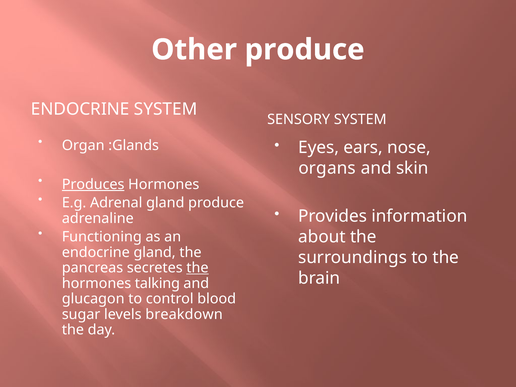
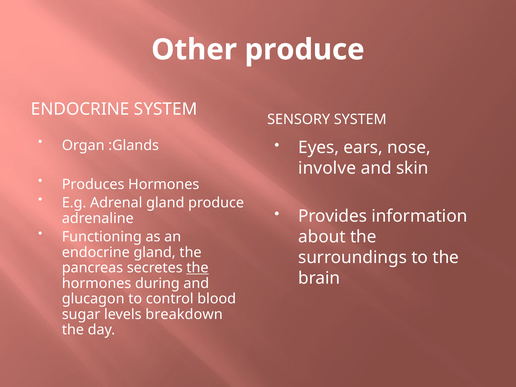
organs: organs -> involve (327, 168)
Produces underline: present -> none (93, 184)
talking: talking -> during (157, 283)
